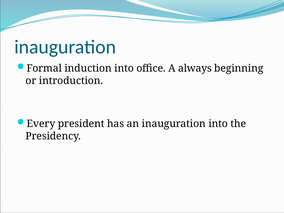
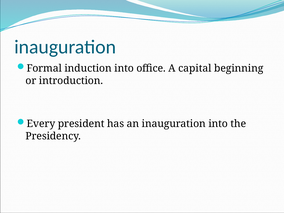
always: always -> capital (195, 68)
